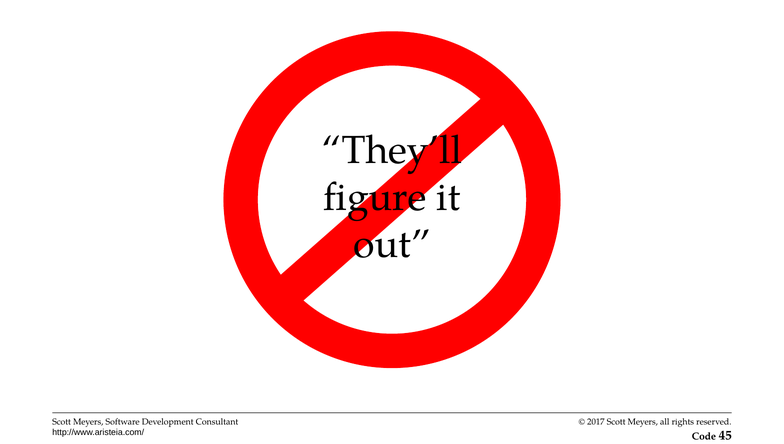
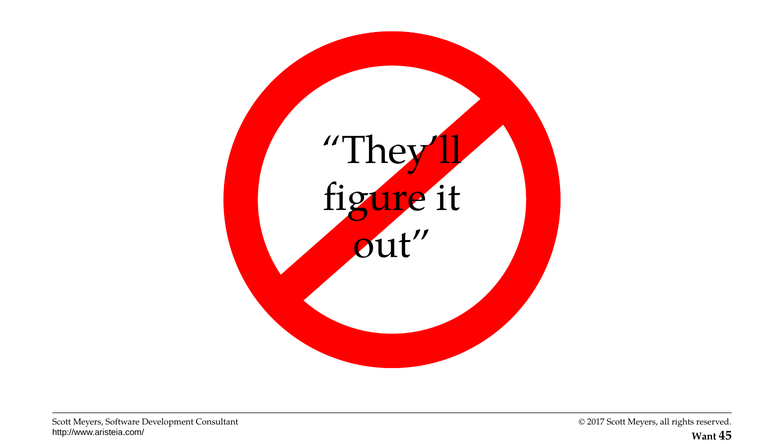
Code: Code -> Want (704, 437)
